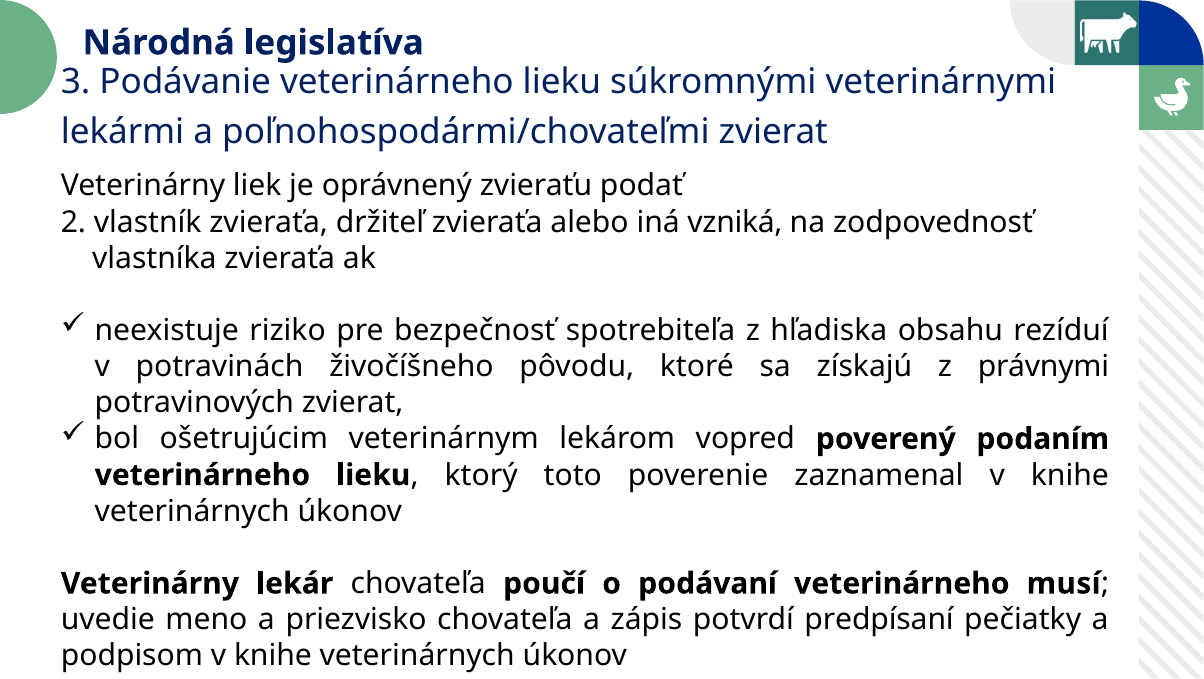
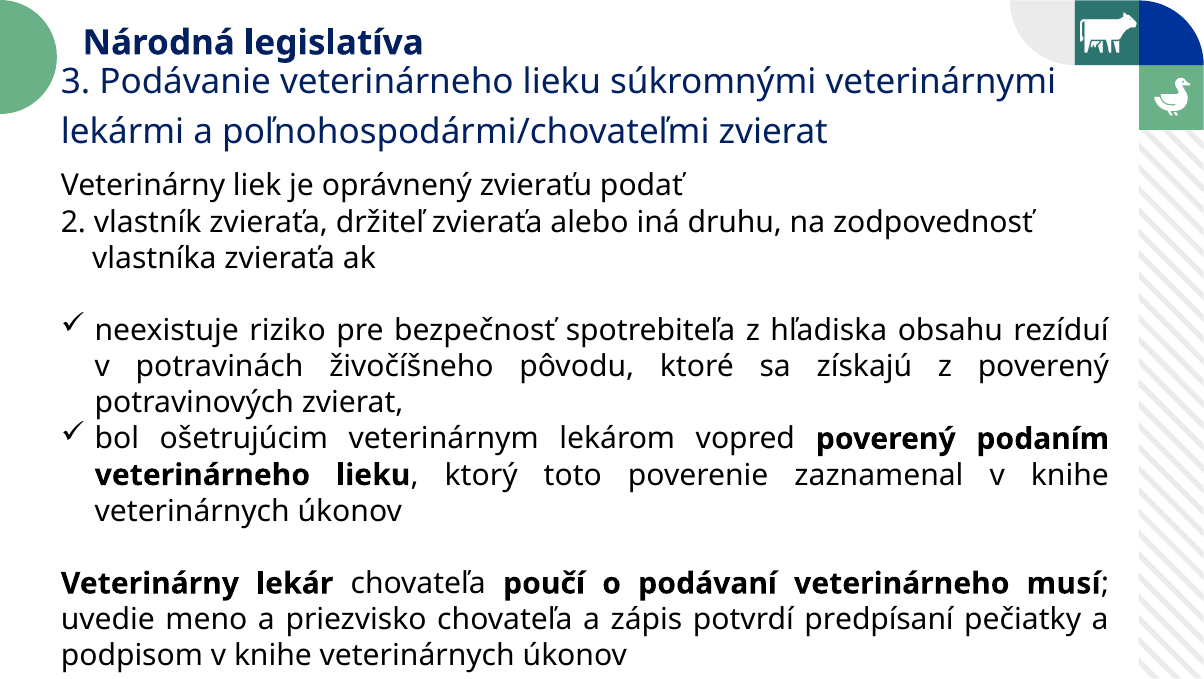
vzniká: vzniká -> druhu (735, 222)
z právnymi: právnymi -> poverený (1043, 366)
